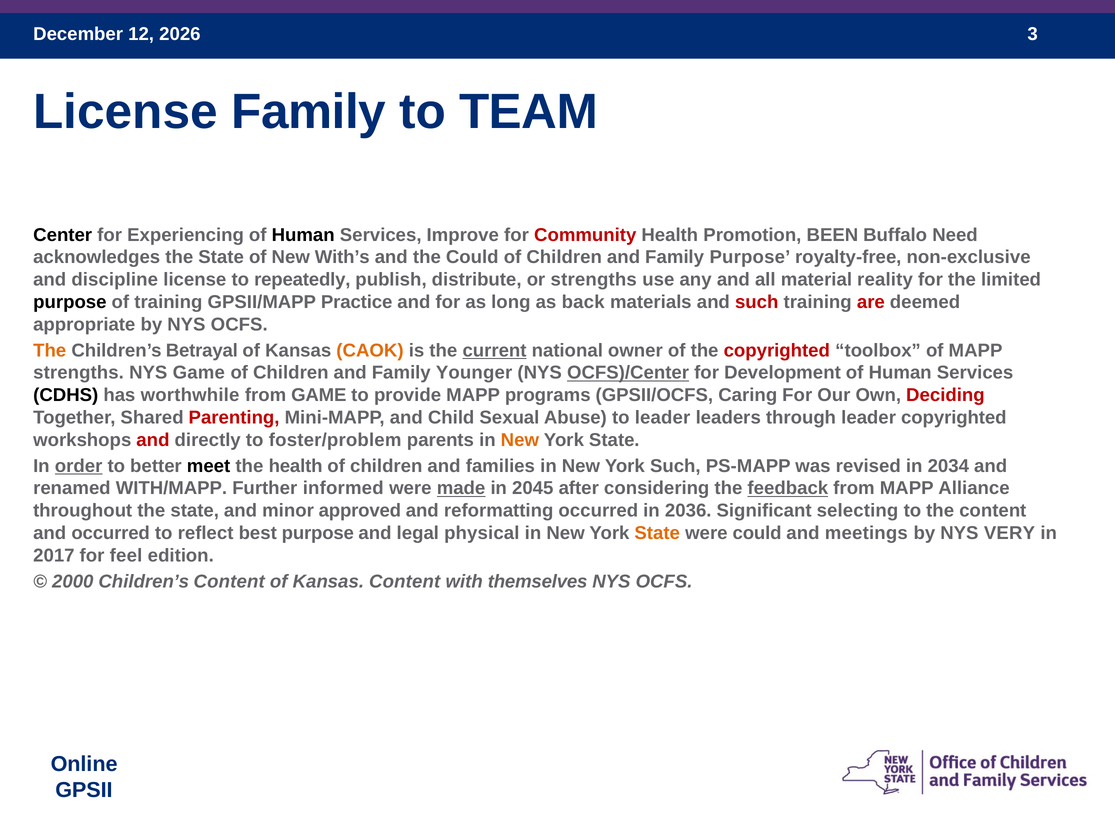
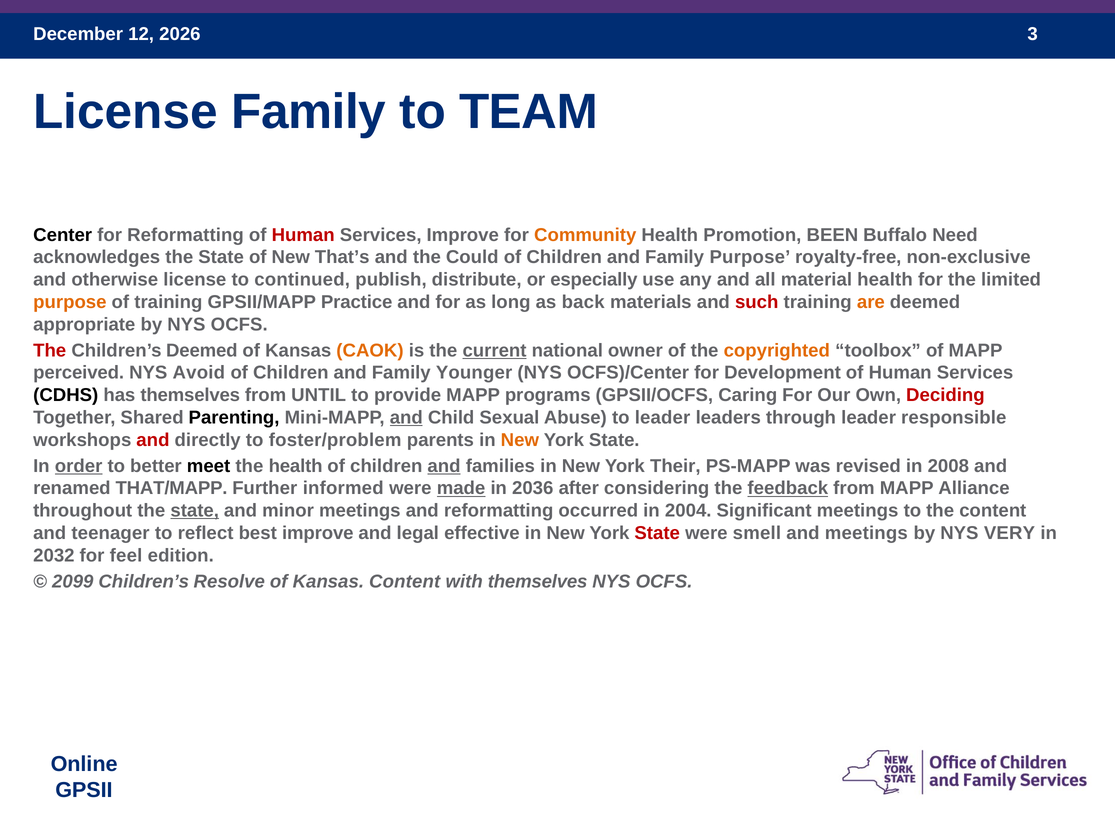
for Experiencing: Experiencing -> Reformatting (185, 235)
Human colour: black -> red (303, 235)
Community colour: red -> orange (585, 235)
With’s: With’s -> That’s (342, 257)
discipline: discipline -> otherwise (115, 280)
repeatedly: repeatedly -> continued (302, 280)
or strengths: strengths -> especially (594, 280)
material reality: reality -> health (885, 280)
purpose colour: black -> orange (70, 302)
are colour: red -> orange (871, 302)
The colour: orange -> red (50, 351)
Children’s Betrayal: Betrayal -> Deemed (202, 351)
copyrighted colour: red -> orange (777, 351)
strengths: strengths -> perceived (79, 373)
NYS Game: Game -> Avoid (199, 373)
OCFS)/Center underline: present -> none (628, 373)
has worthwhile: worthwhile -> themselves (190, 395)
from GAME: GAME -> UNTIL (319, 395)
Parenting colour: red -> black (234, 418)
and underline: none -> present (406, 418)
leader copyrighted: copyrighted -> responsible (954, 418)
and underline: none -> present (444, 466)
York Such: Such -> Their (675, 466)
2034: 2034 -> 2008 (948, 466)
WITH/MAPP: WITH/MAPP -> THAT/MAPP (172, 488)
2045: 2045 -> 2036 (533, 488)
state underline: none -> present (195, 511)
minor approved: approved -> meetings (360, 511)
2036: 2036 -> 2004 (688, 511)
Significant selecting: selecting -> meetings (858, 511)
and occurred: occurred -> teenager (110, 533)
best purpose: purpose -> improve (318, 533)
physical: physical -> effective (482, 533)
State colour: orange -> red (657, 533)
were could: could -> smell (757, 533)
2017: 2017 -> 2032 (54, 556)
2000: 2000 -> 2099 (73, 582)
Children’s Content: Content -> Resolve (229, 582)
